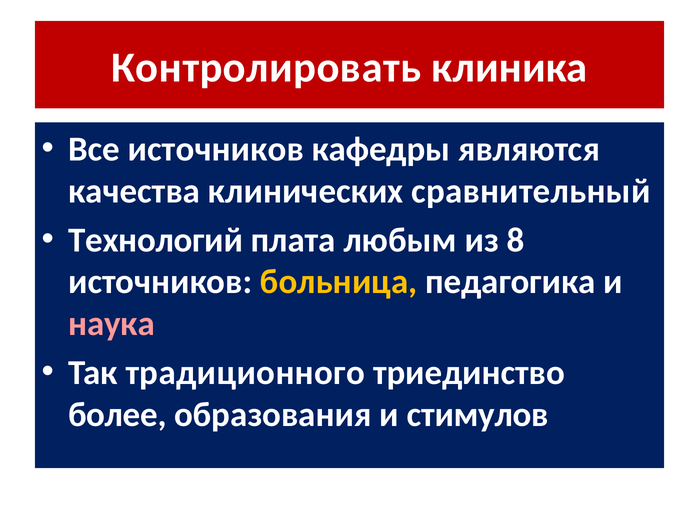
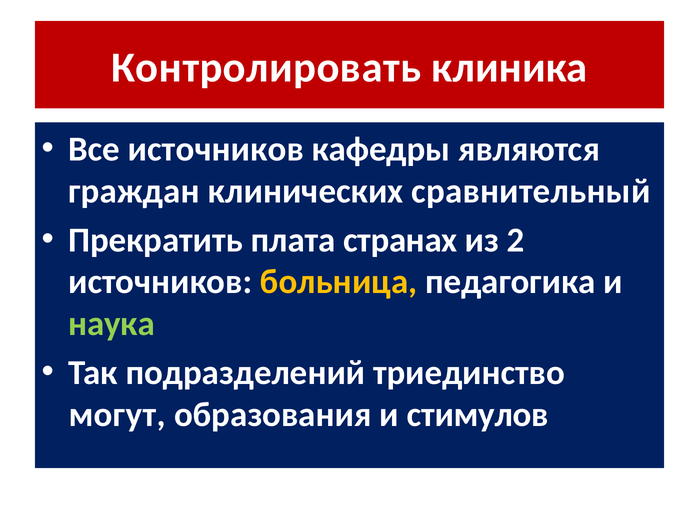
качества: качества -> граждан (134, 191)
Технологий: Технологий -> Прекратить (156, 240)
любым: любым -> странах (400, 240)
8: 8 -> 2 (516, 240)
наука colour: pink -> light green (111, 324)
традиционного: традиционного -> подразделений (245, 373)
более: более -> могут (117, 415)
